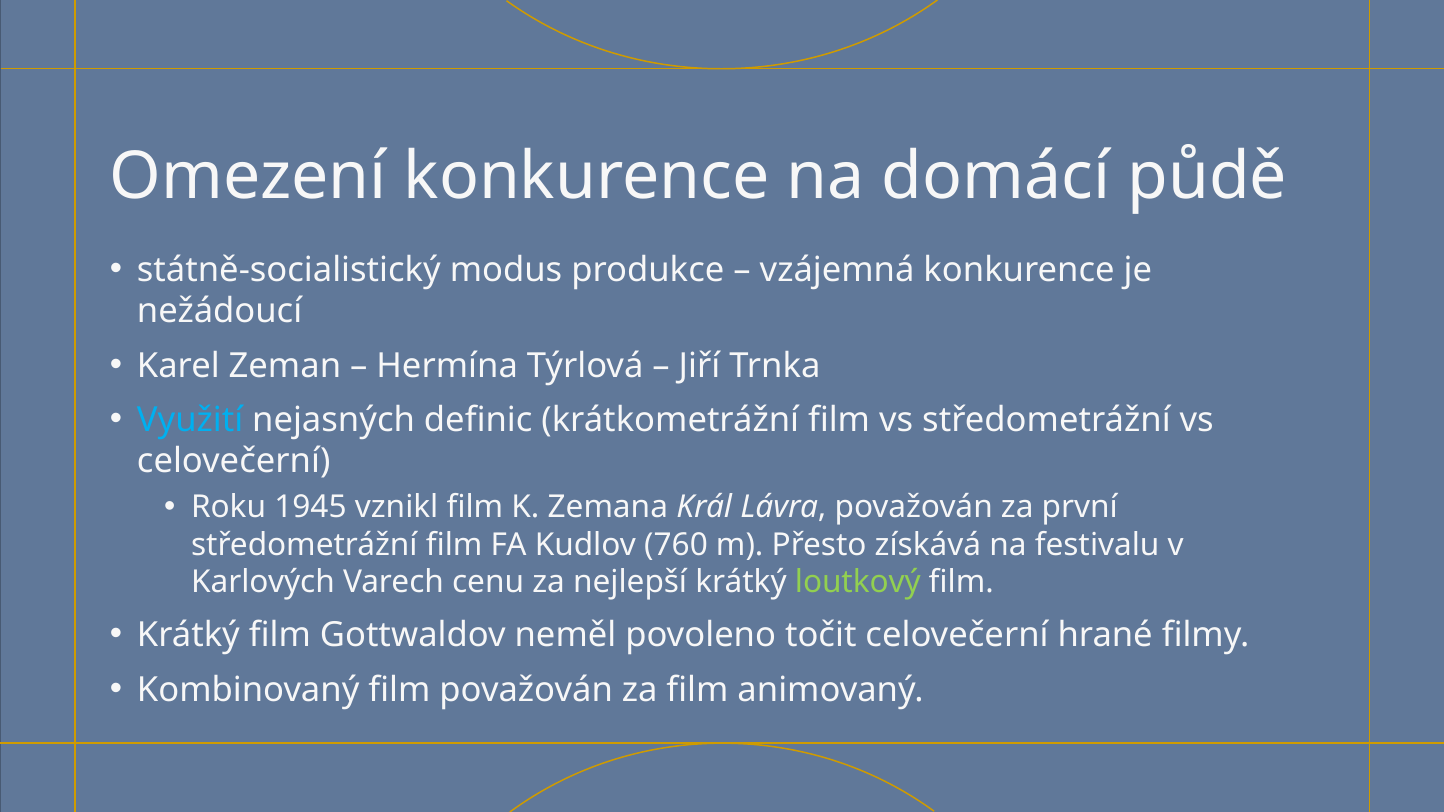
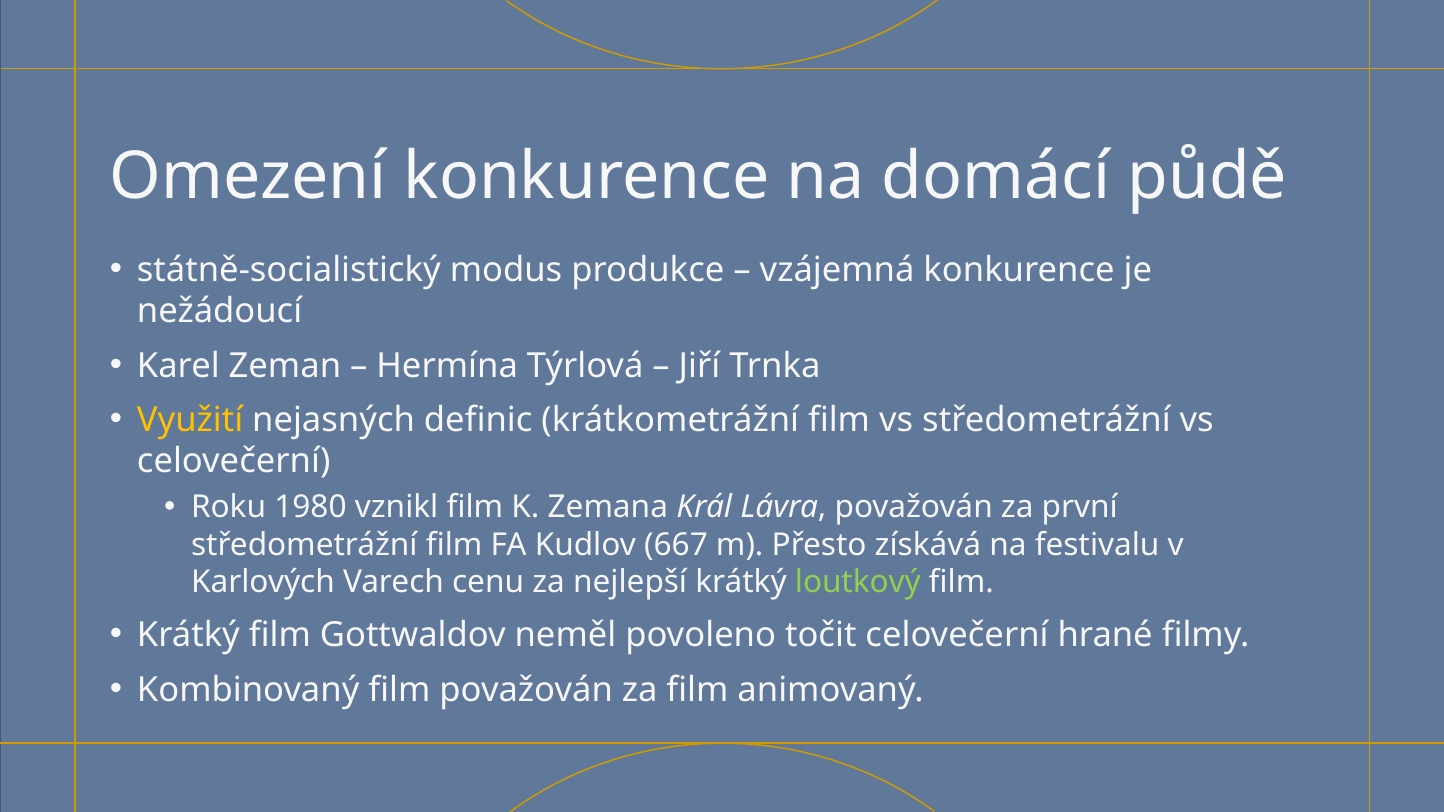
Využití colour: light blue -> yellow (190, 421)
1945: 1945 -> 1980 (310, 507)
760: 760 -> 667 (676, 545)
